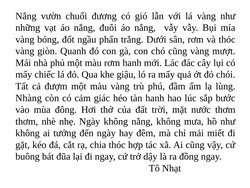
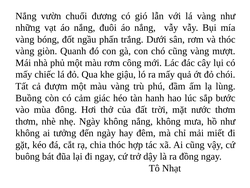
rơm hanh: hanh -> công (132, 63)
Nhàng: Nhàng -> Buồng (29, 98)
